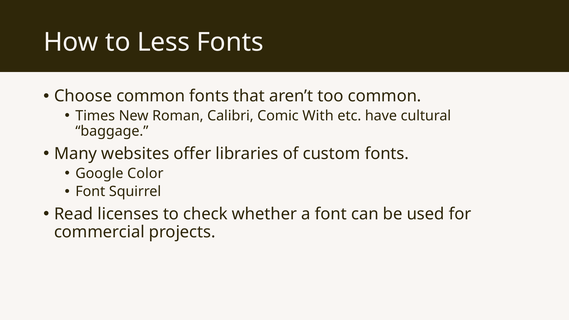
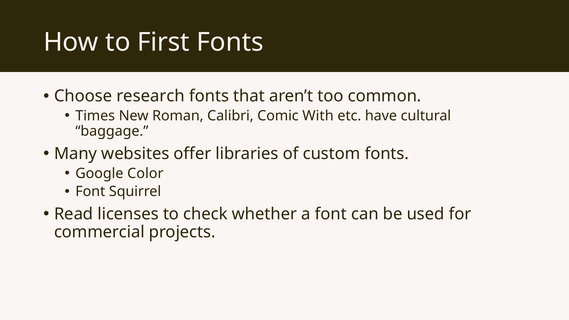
Less: Less -> First (163, 42)
Choose common: common -> research (151, 96)
